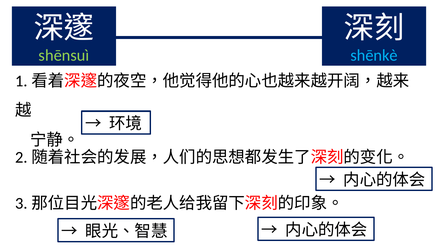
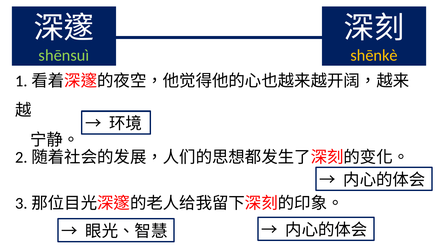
shēnkè colour: light blue -> yellow (374, 55)
